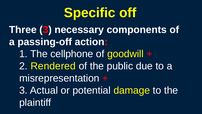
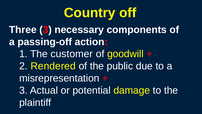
Specific: Specific -> Country (90, 13)
cellphone: cellphone -> customer (72, 54)
